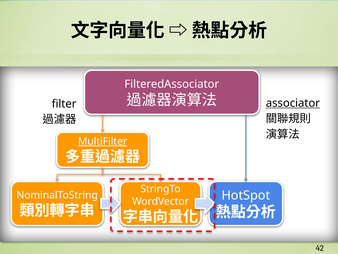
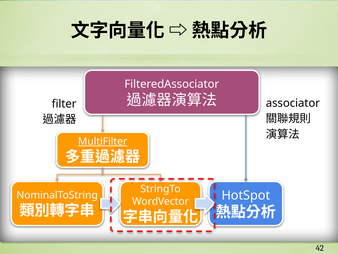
associator underline: present -> none (293, 103)
